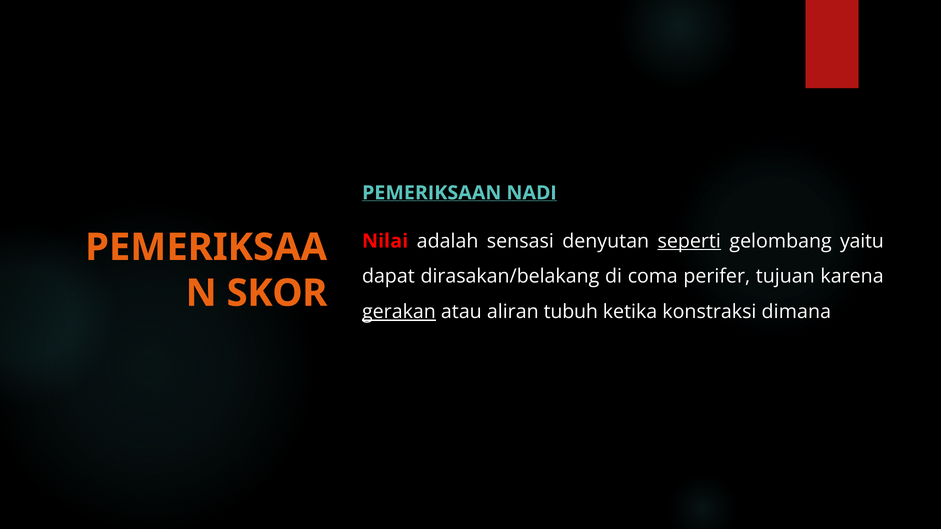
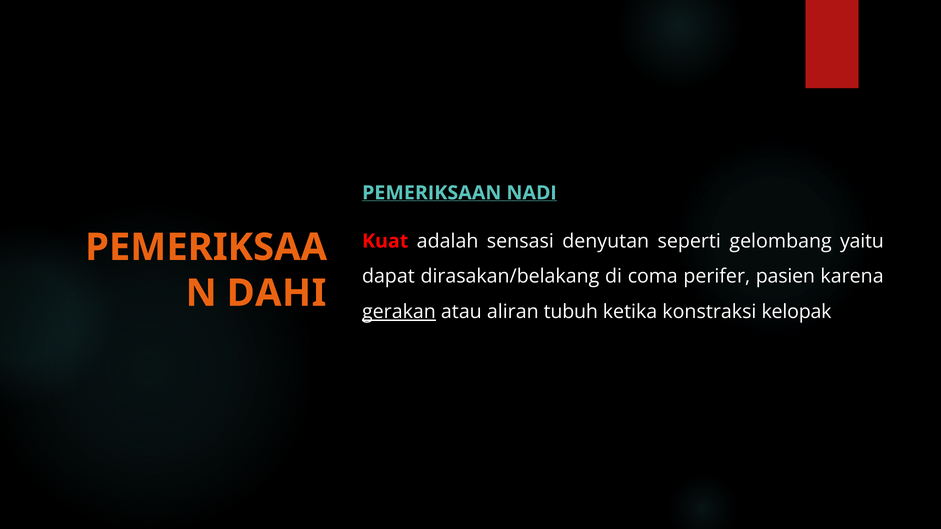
Nilai: Nilai -> Kuat (385, 241)
seperti underline: present -> none (689, 241)
tujuan: tujuan -> pasien (785, 277)
SKOR: SKOR -> DAHI (277, 293)
dimana: dimana -> kelopak (797, 312)
